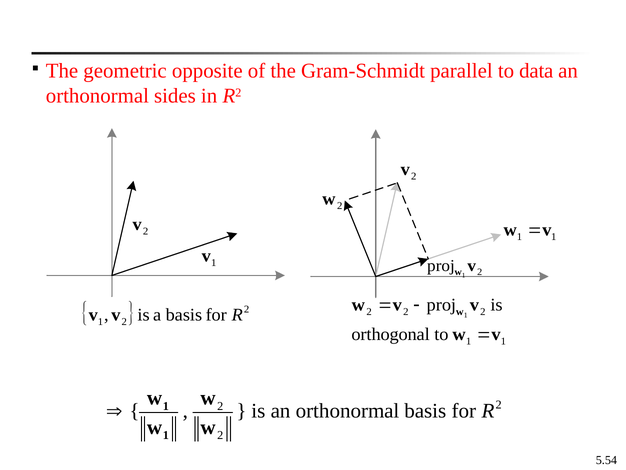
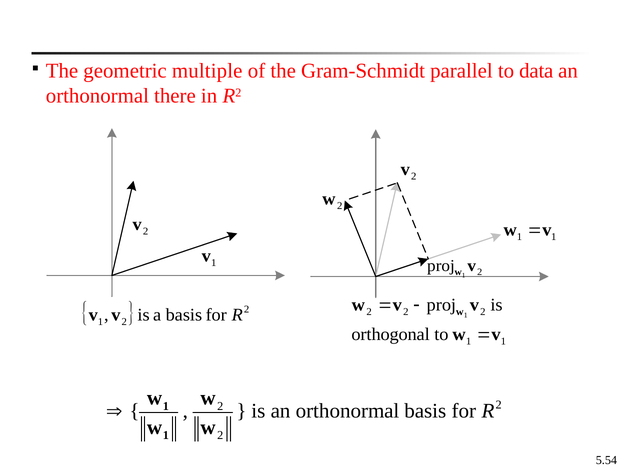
opposite: opposite -> multiple (207, 71)
sides: sides -> there (175, 96)
